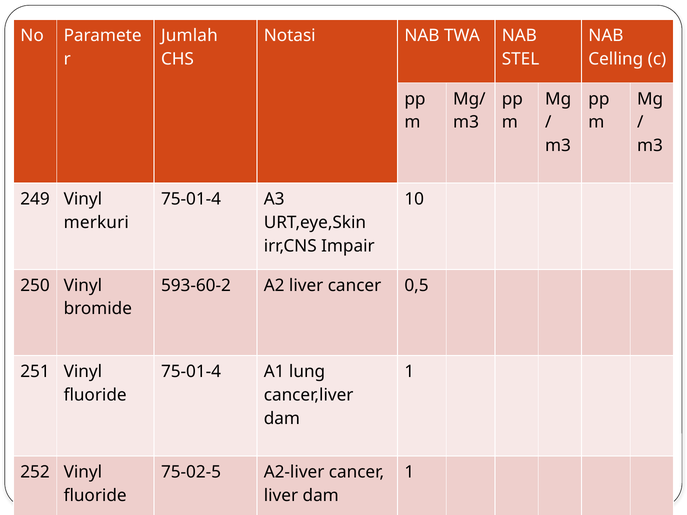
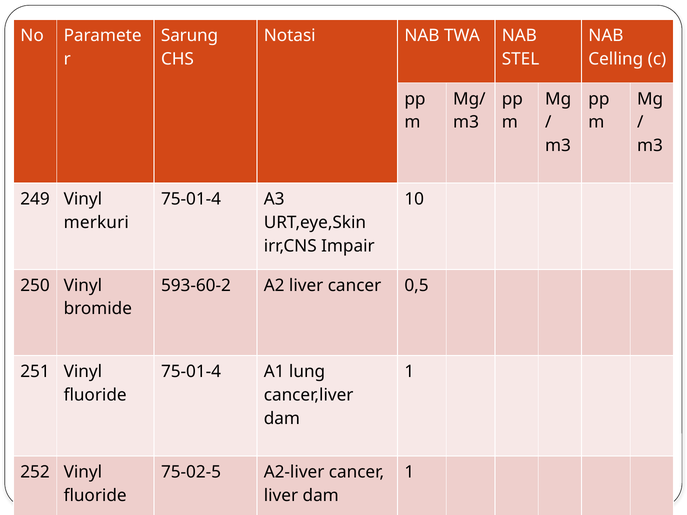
Jumlah: Jumlah -> Sarung (190, 36)
